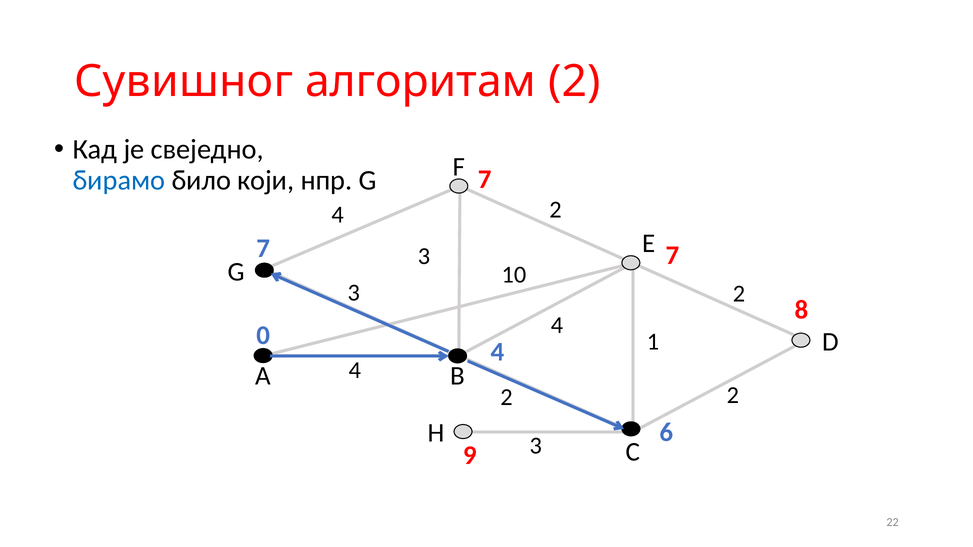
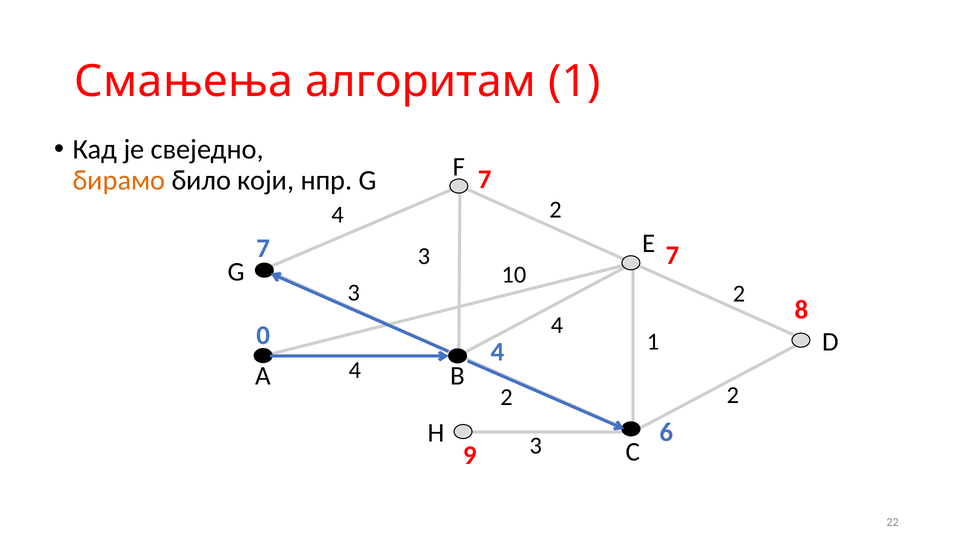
Сувишног: Сувишног -> Смањења (184, 82)
алгоритам 2: 2 -> 1 (574, 82)
бирамо colour: blue -> orange (119, 180)
